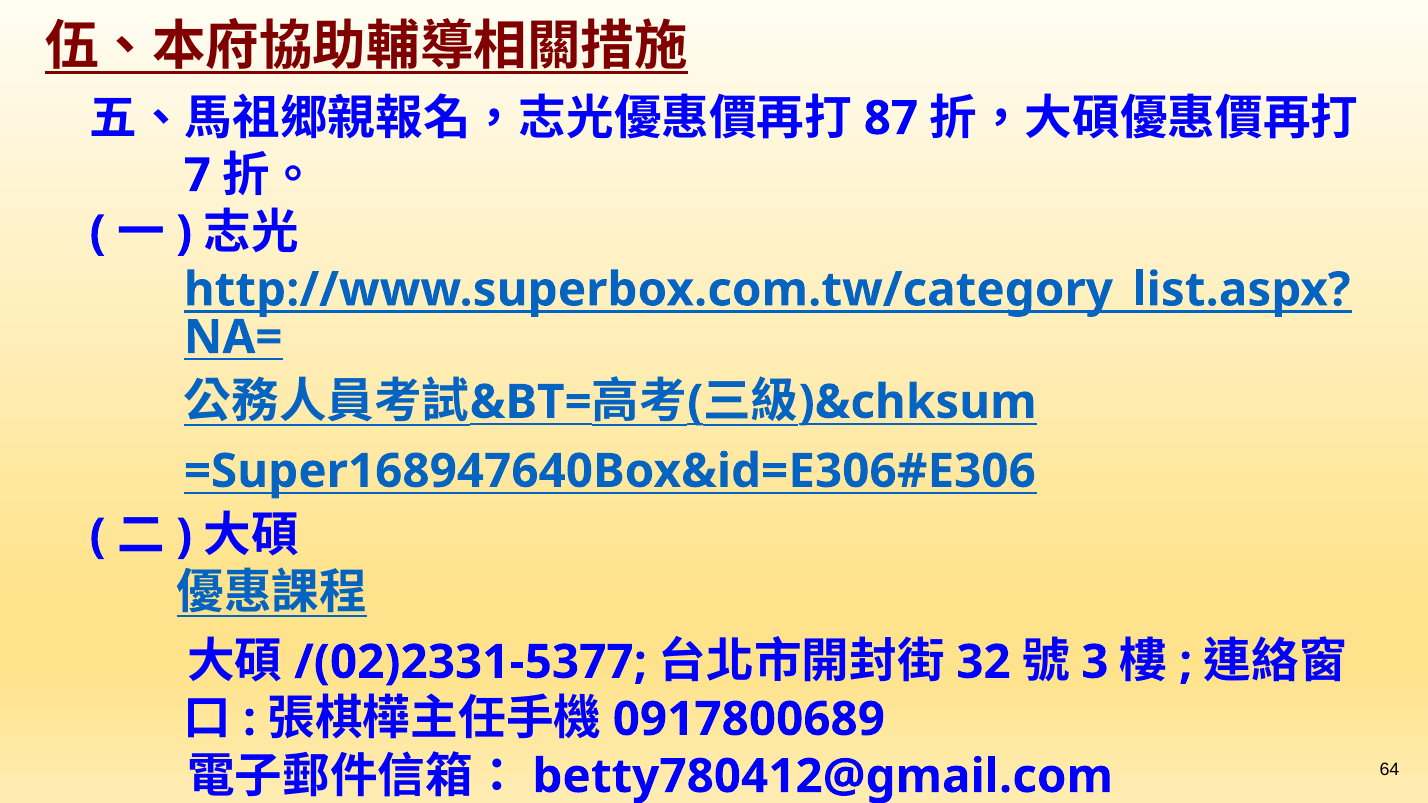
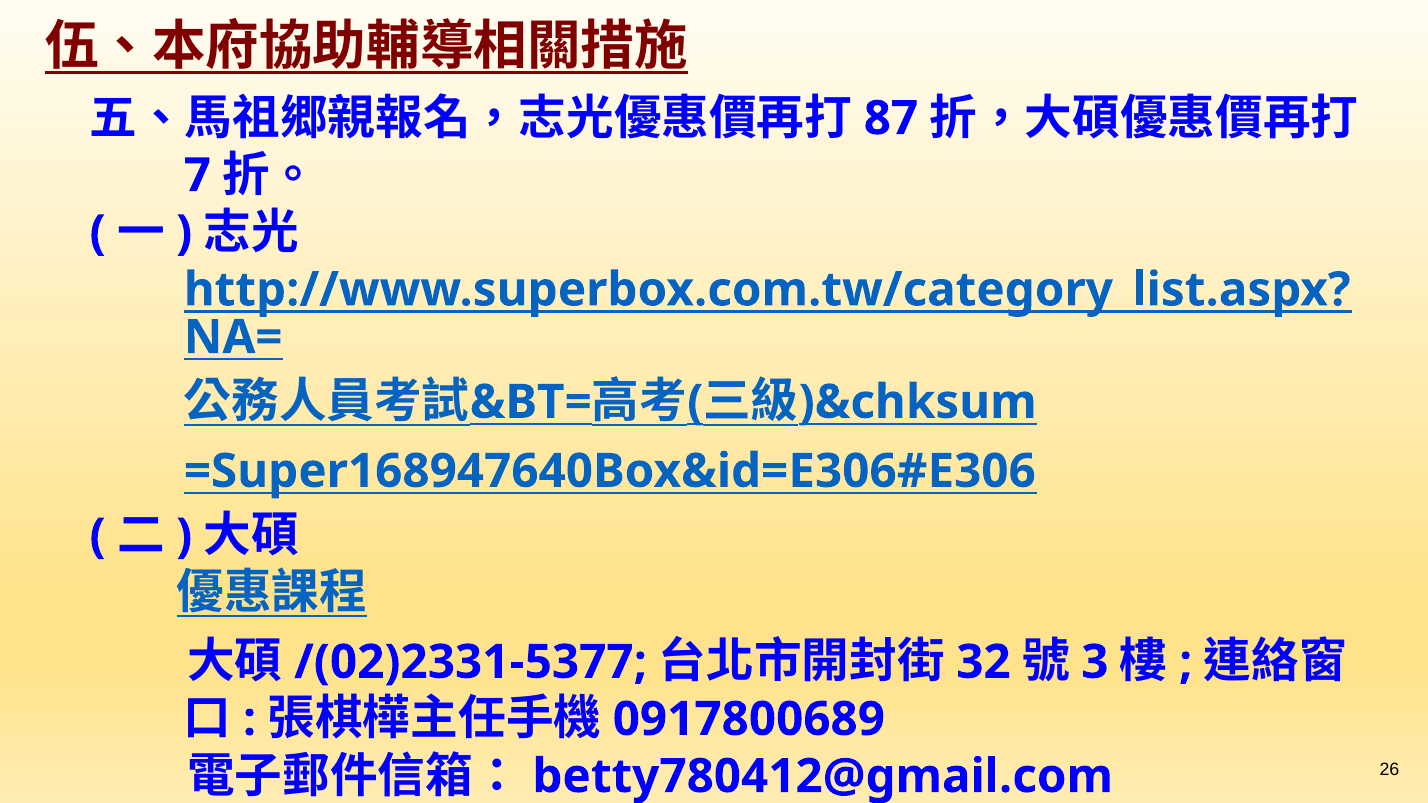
64: 64 -> 26 (1389, 769)
